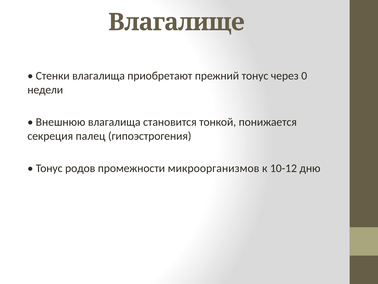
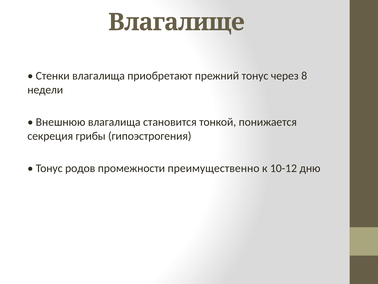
0: 0 -> 8 (304, 76)
палец: палец -> грибы (91, 136)
микроорганизмов: микроорганизмов -> преимущественно (214, 168)
